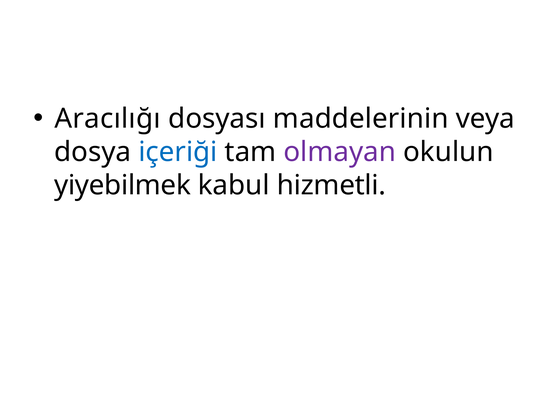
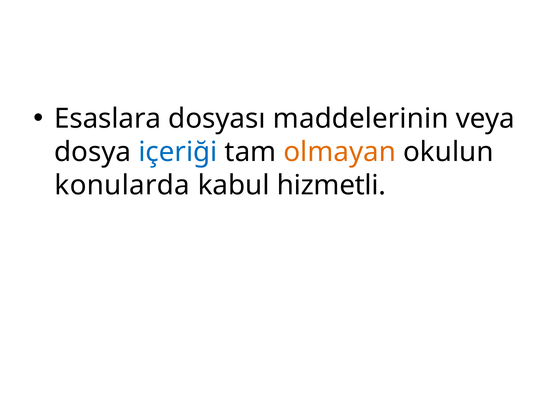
Aracılığı: Aracılığı -> Esaslara (108, 119)
olmayan colour: purple -> orange (340, 152)
yiyebilmek: yiyebilmek -> konularda (122, 185)
